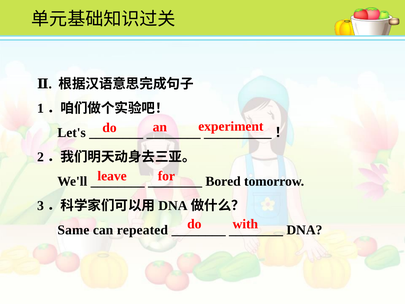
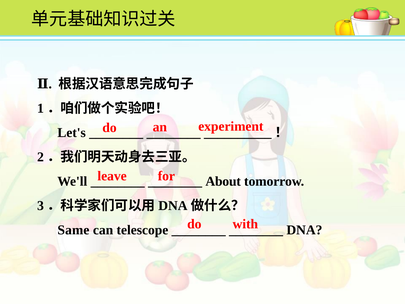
Bored: Bored -> About (223, 181)
repeated: repeated -> telescope (142, 230)
